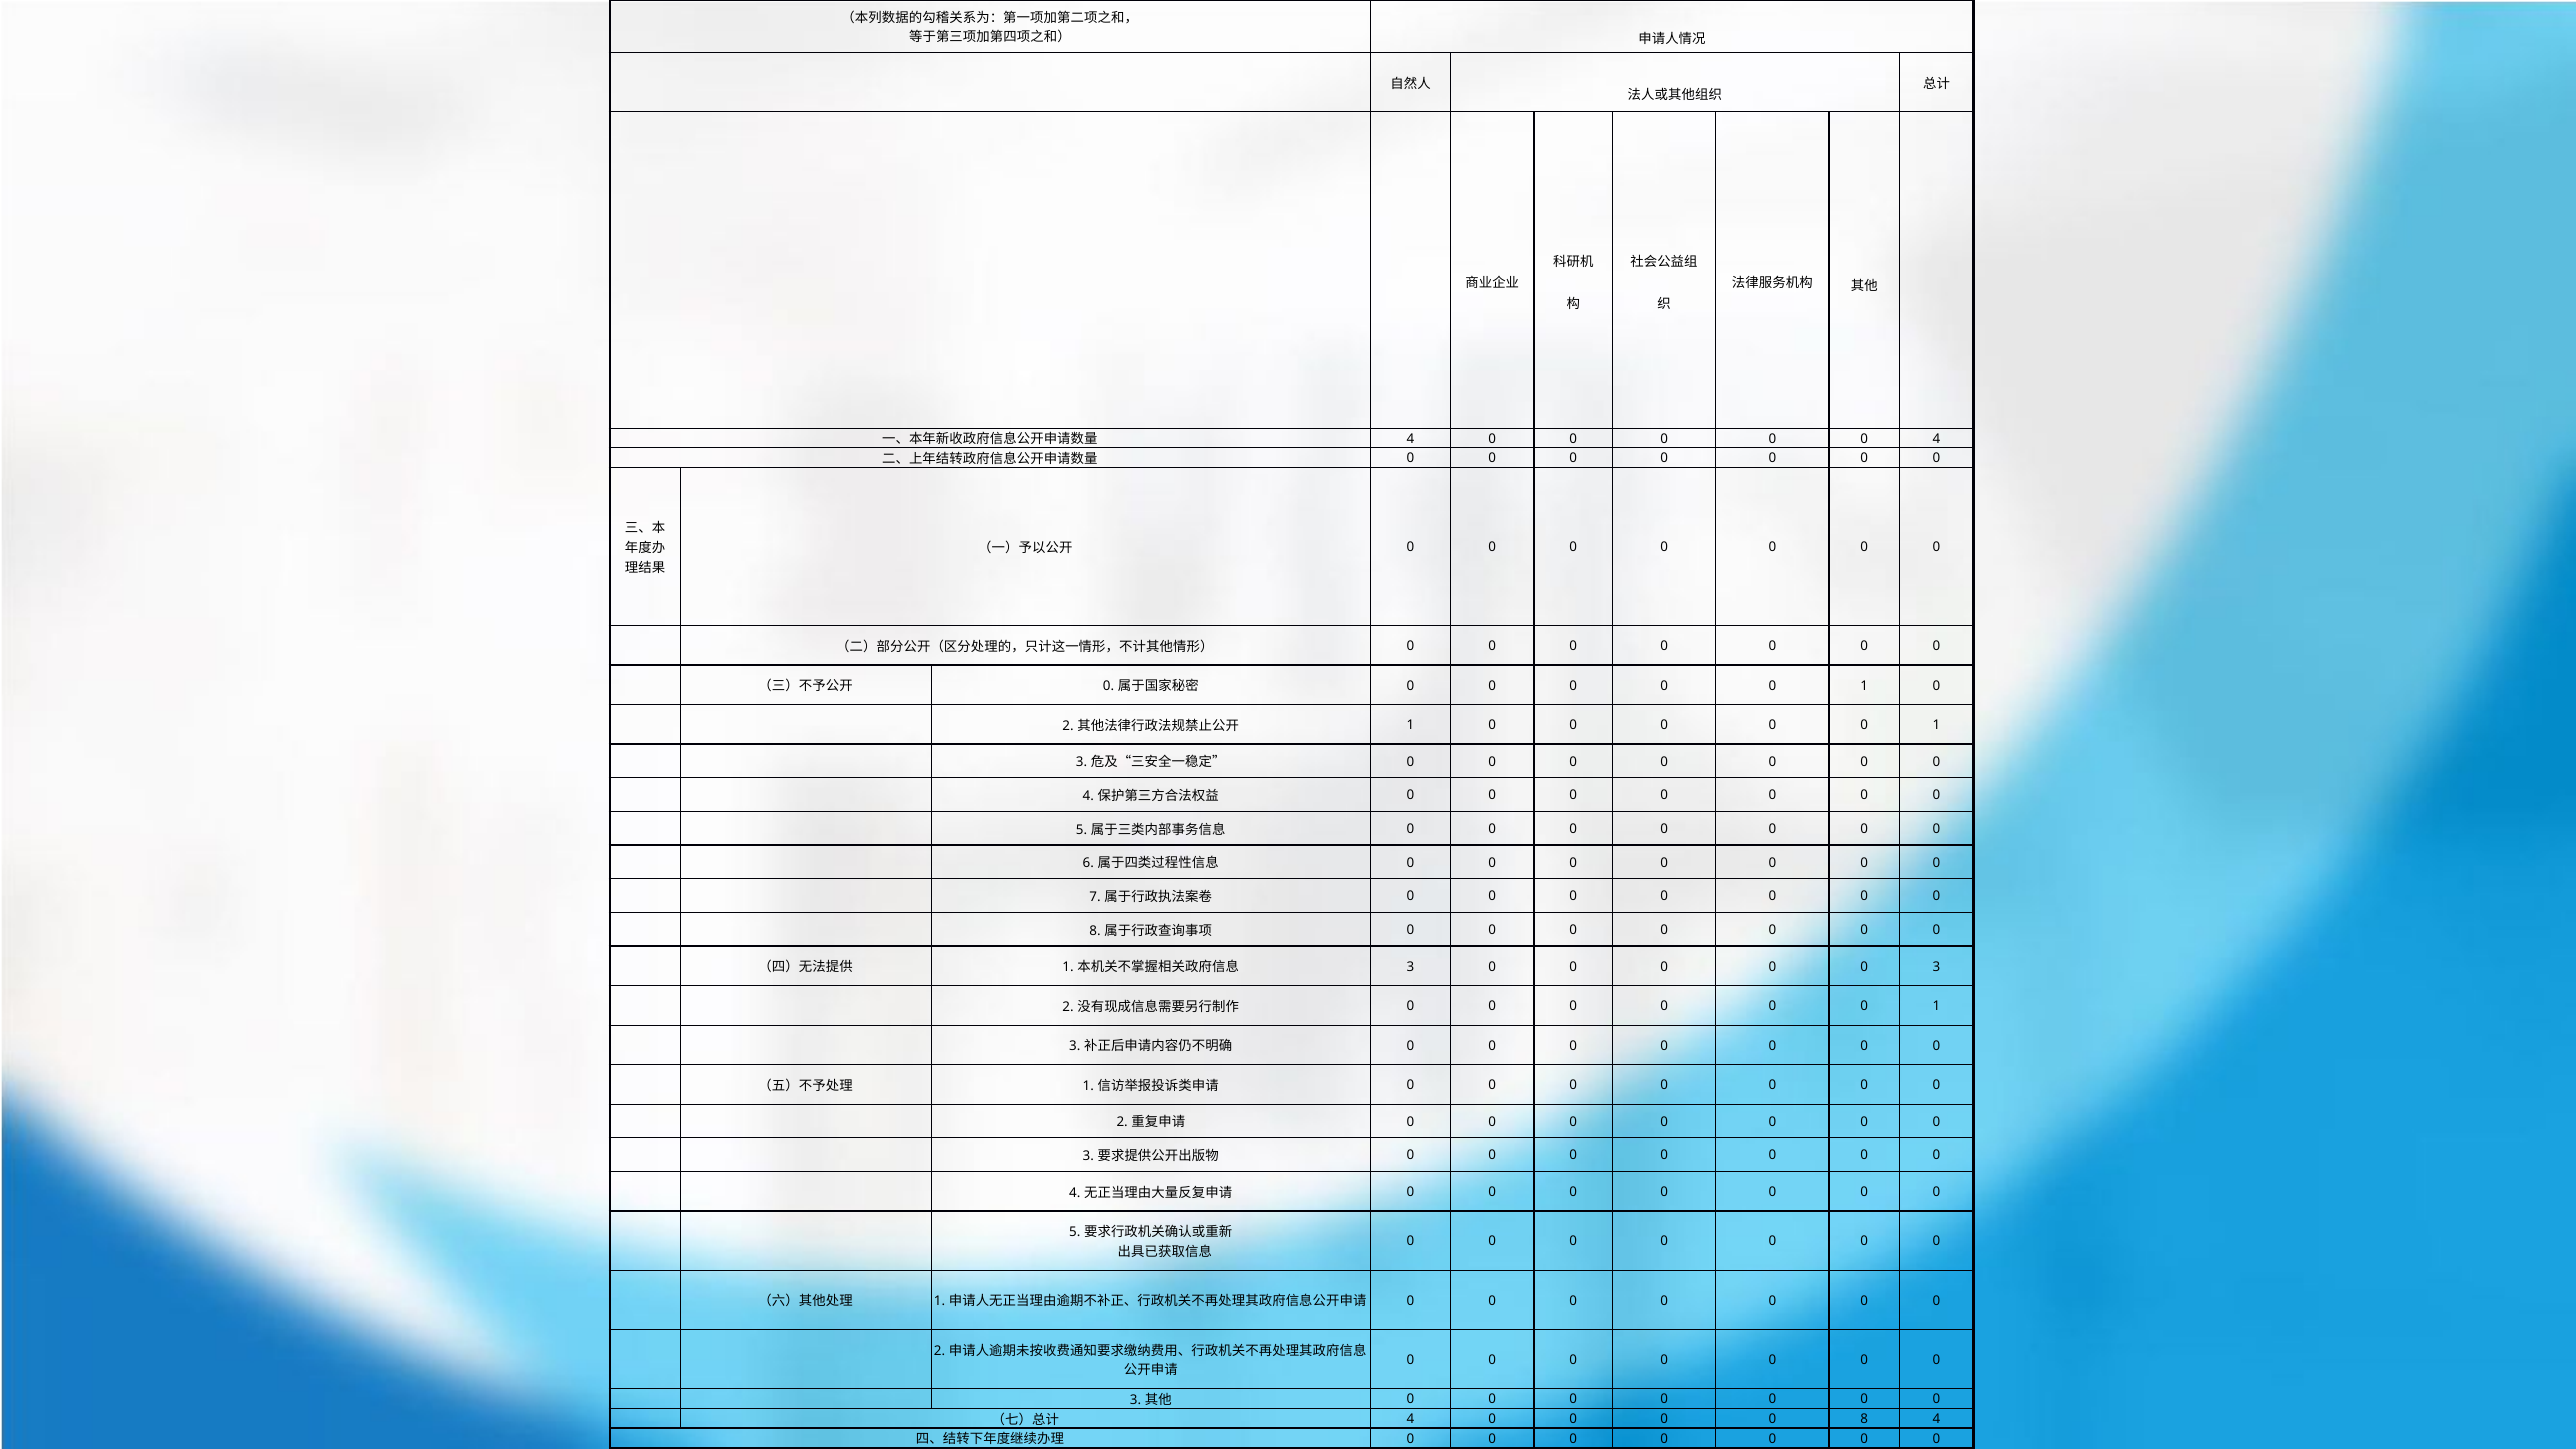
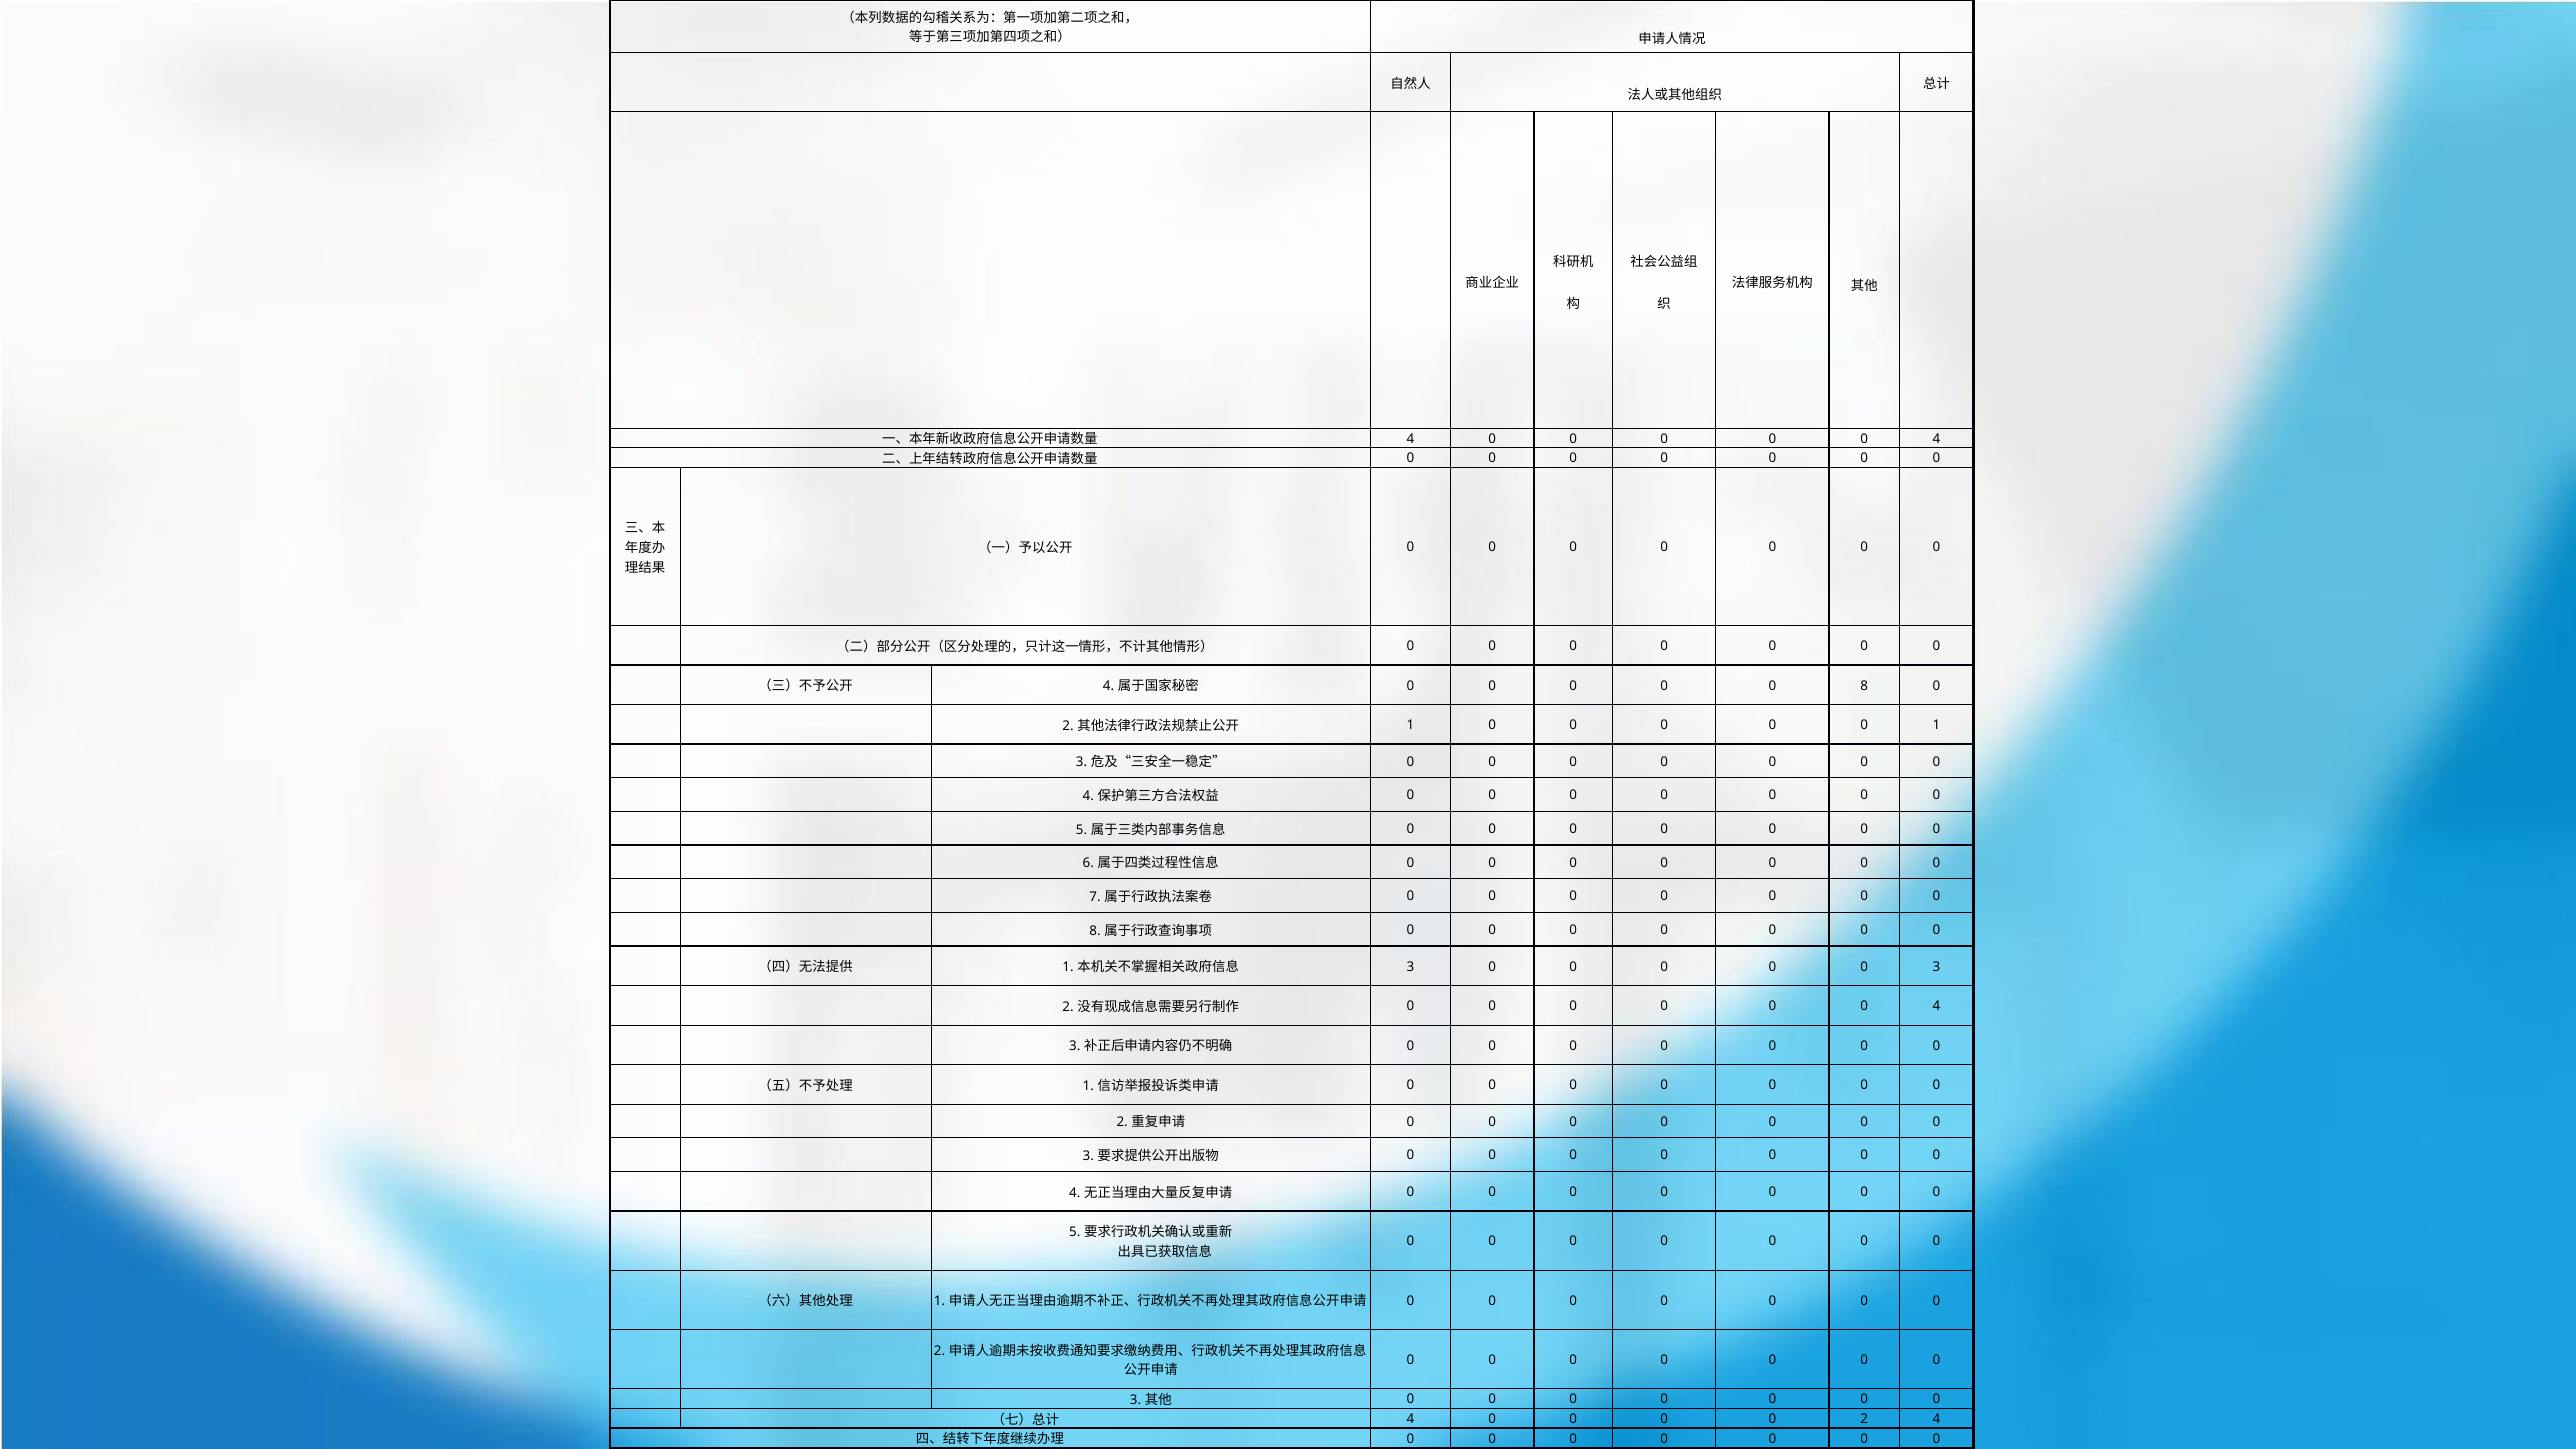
0: 0 -> 4 (1109, 686)
1: 1 -> 8 (1864, 686)
1: 1 -> 4 (1937, 1006)
8: 8 -> 2 (1864, 1419)
